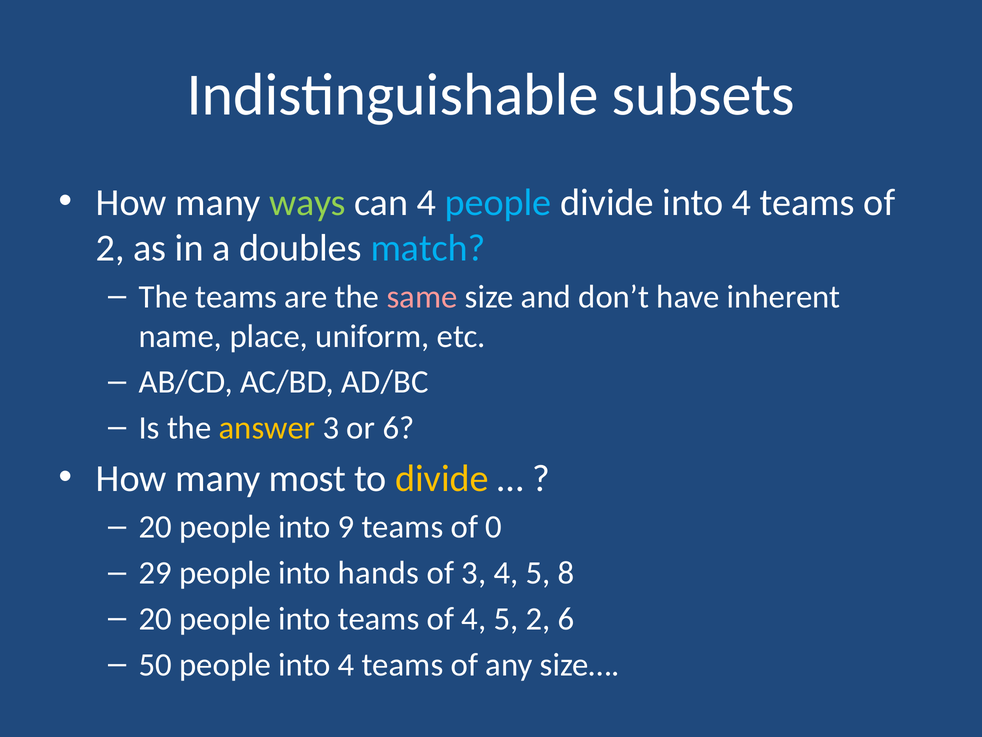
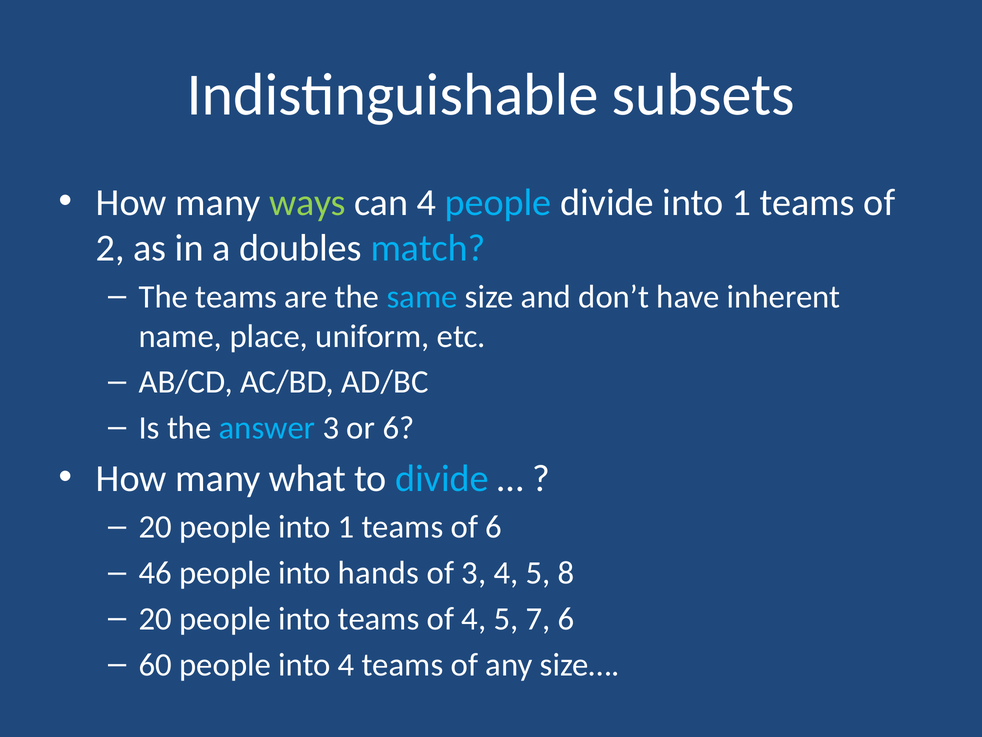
divide into 4: 4 -> 1 (742, 202)
same colour: pink -> light blue (422, 297)
answer colour: yellow -> light blue (267, 428)
most: most -> what (308, 478)
divide colour: yellow -> light blue (442, 478)
people into 9: 9 -> 1 (346, 527)
of 0: 0 -> 6 (494, 527)
29: 29 -> 46 (155, 573)
5 2: 2 -> 7 (538, 618)
50: 50 -> 60 (155, 664)
